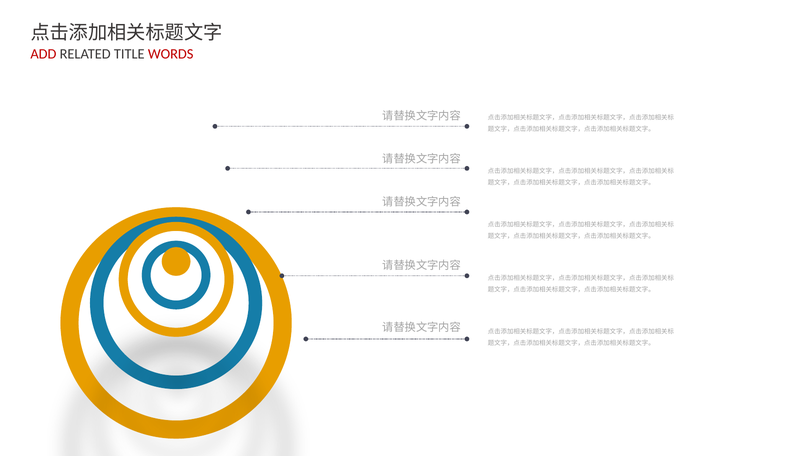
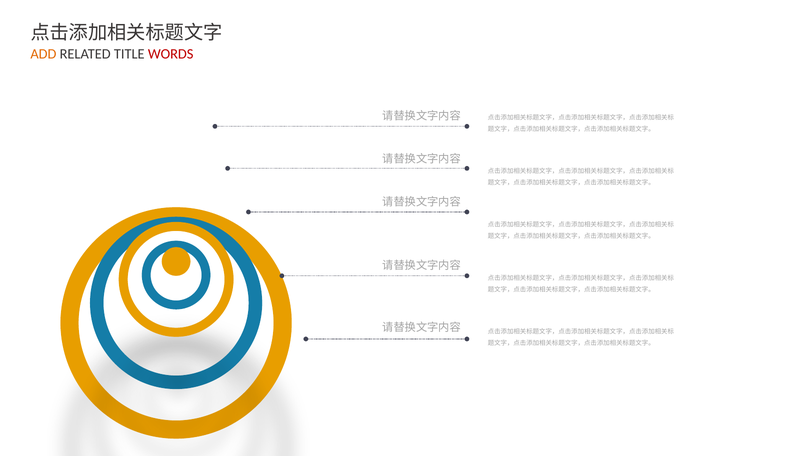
ADD colour: red -> orange (43, 54)
